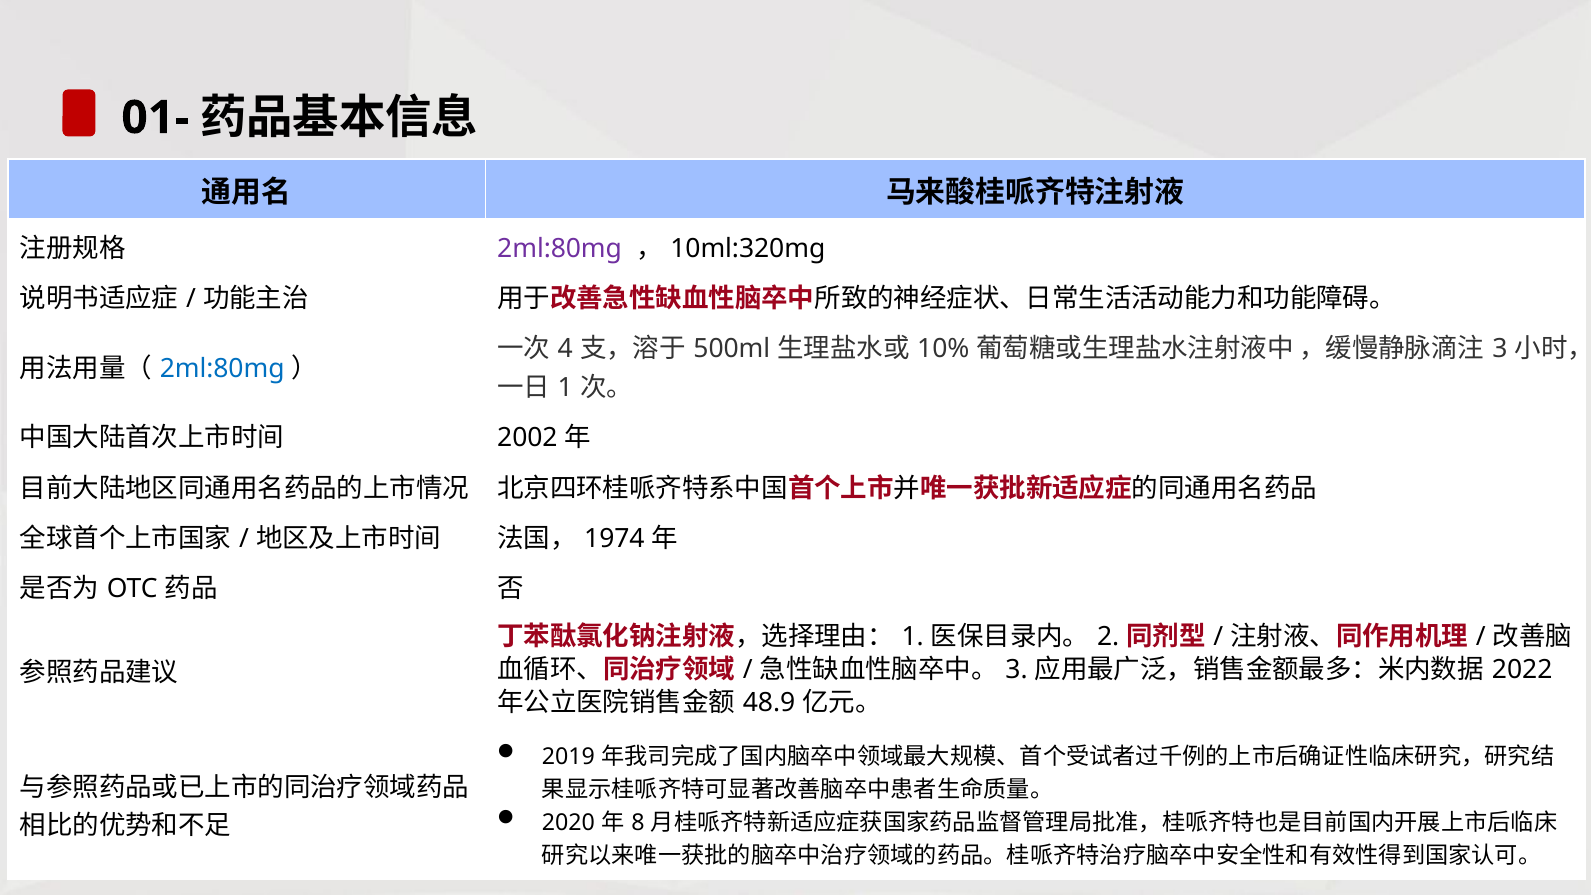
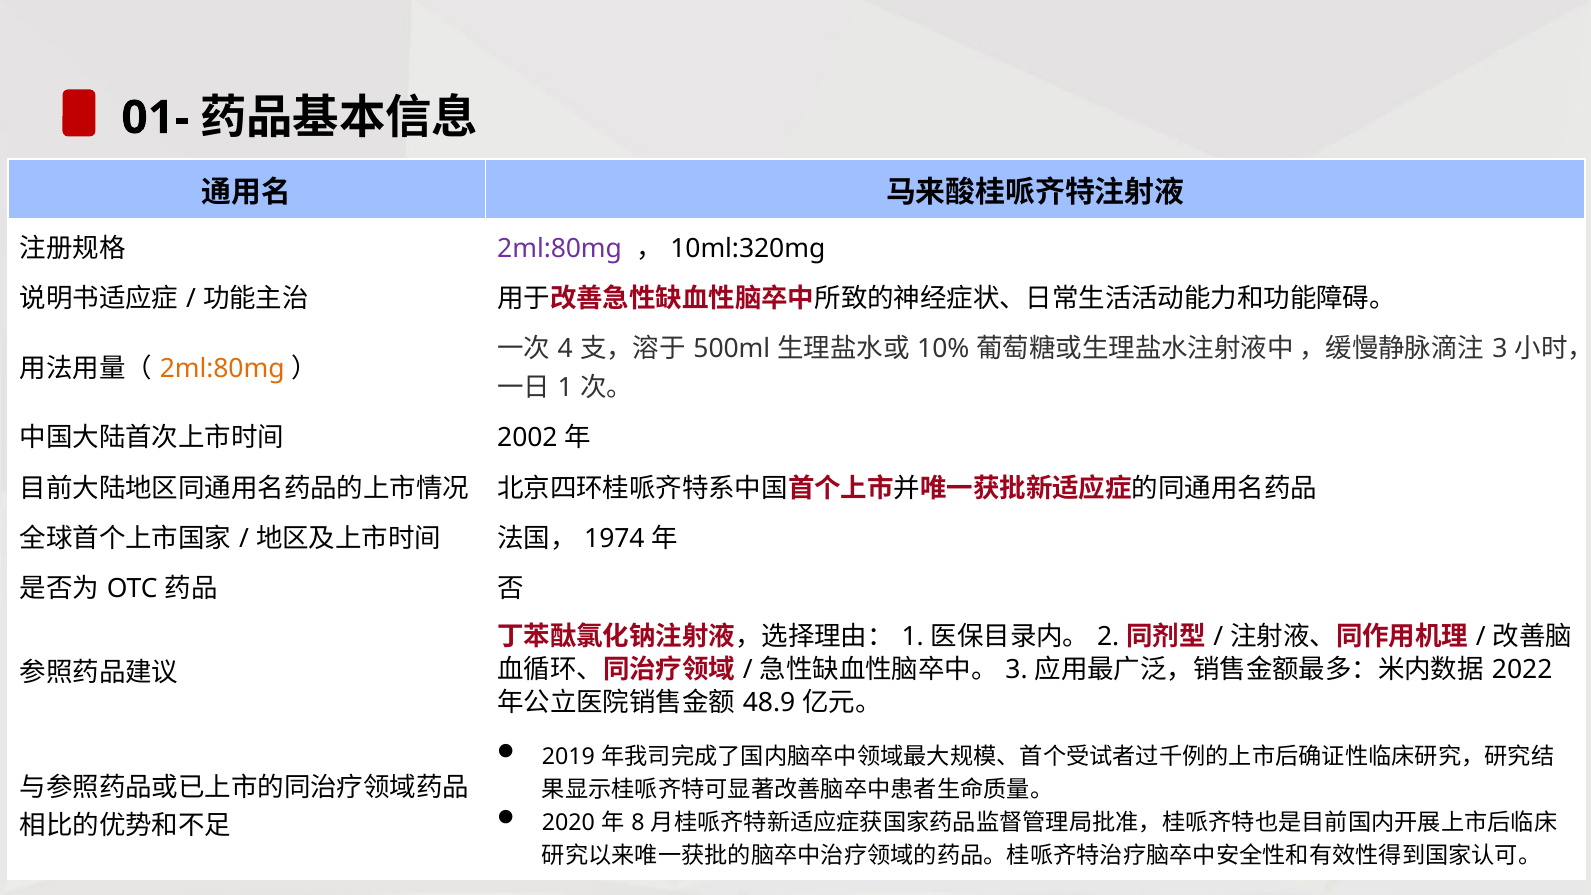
2ml:80mg colour: blue -> orange (222, 368)
